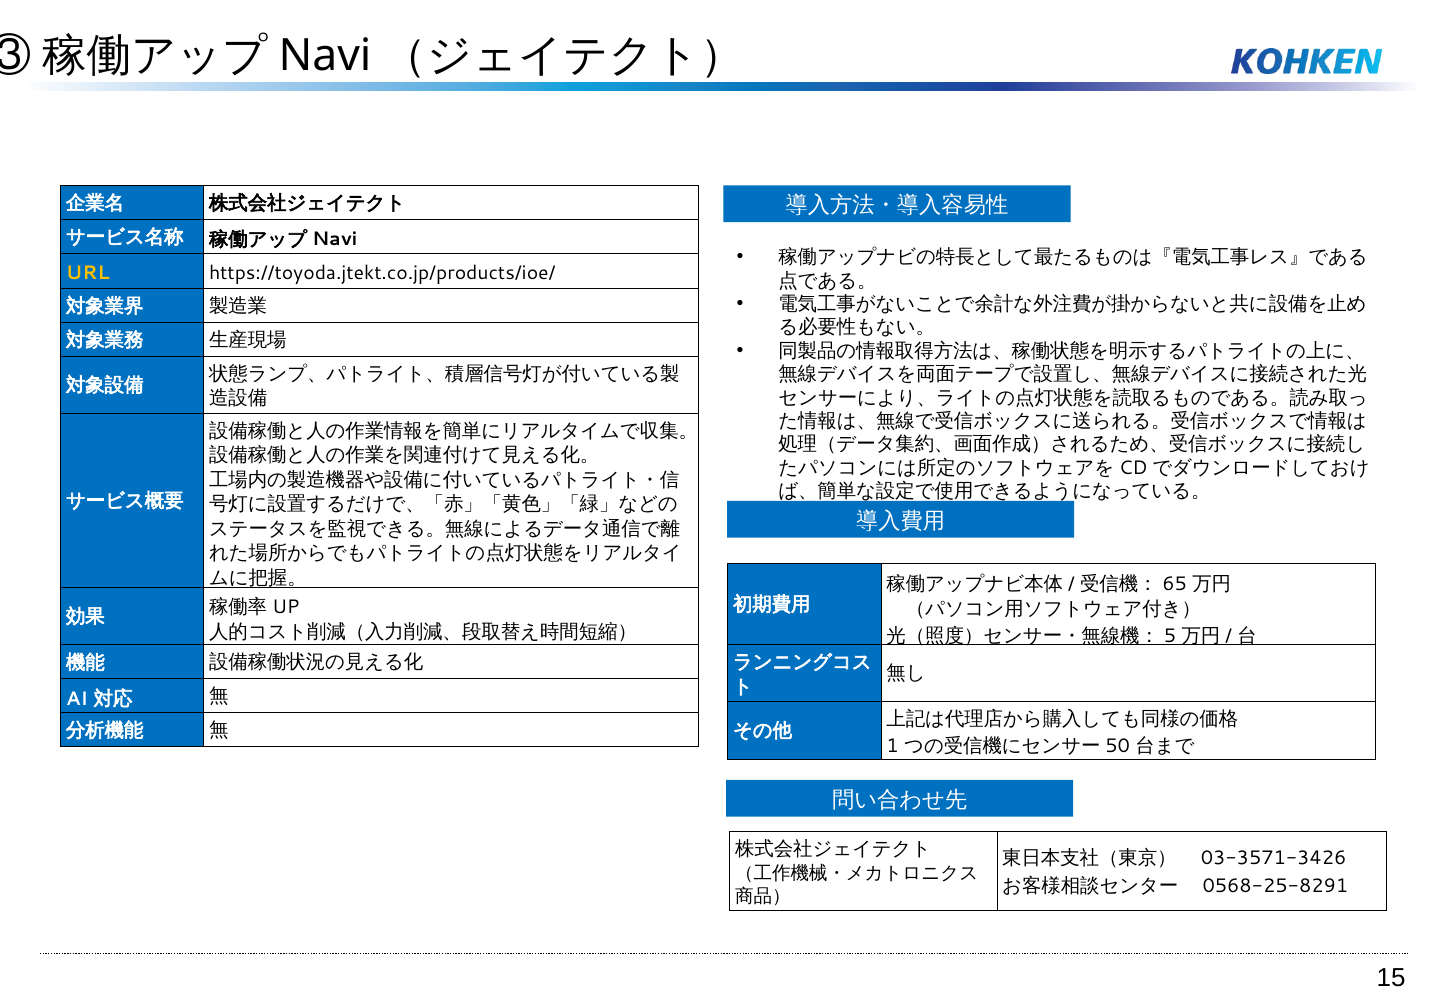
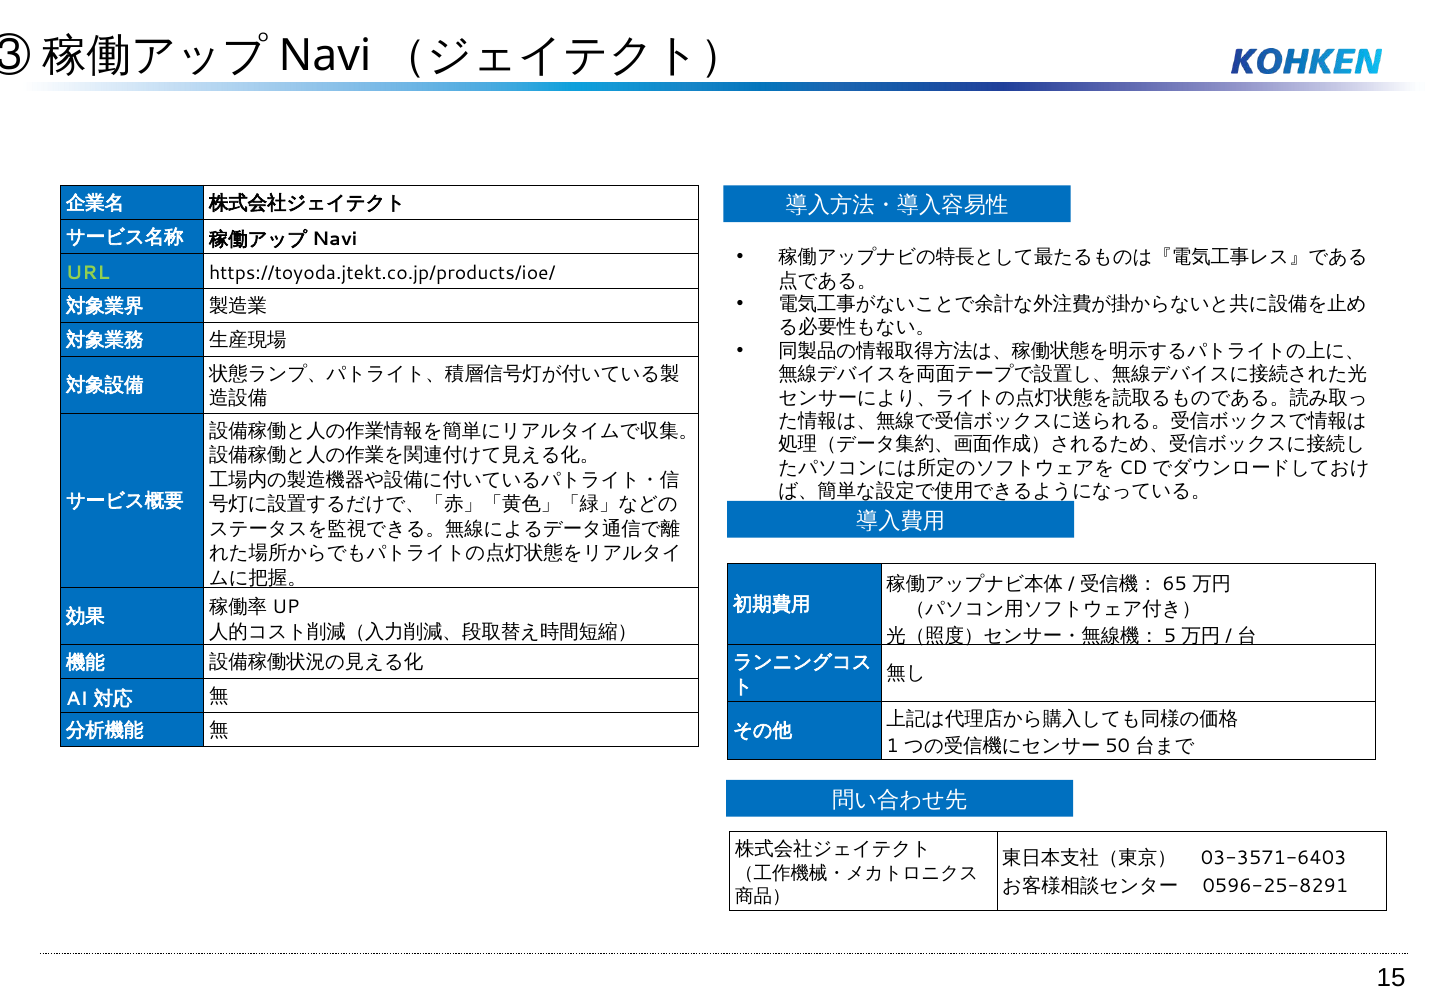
URL colour: yellow -> light green (88, 273)
03-3571-3426: 03-3571-3426 -> 03-3571-6403 (1274, 858)
0568-25-8291: 0568-25-8291 -> 0596-25-8291 (1275, 885)
